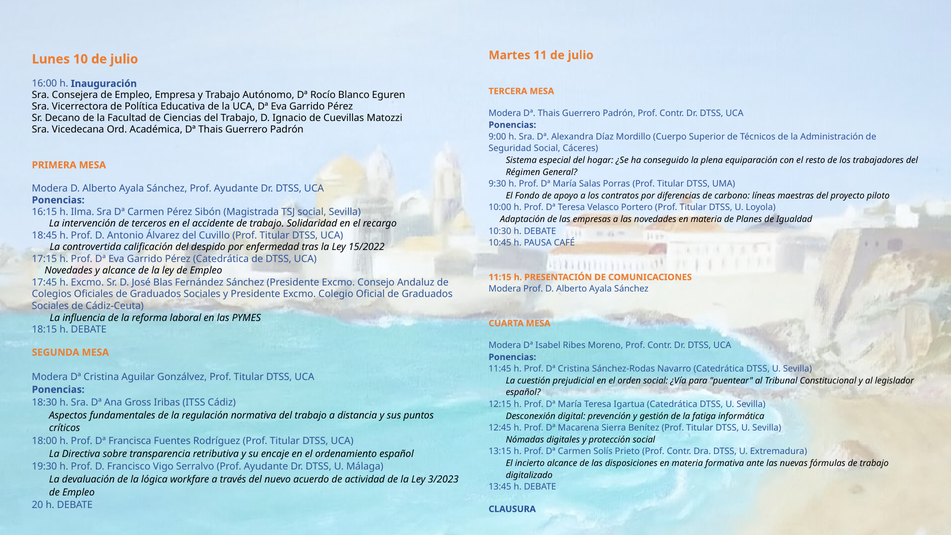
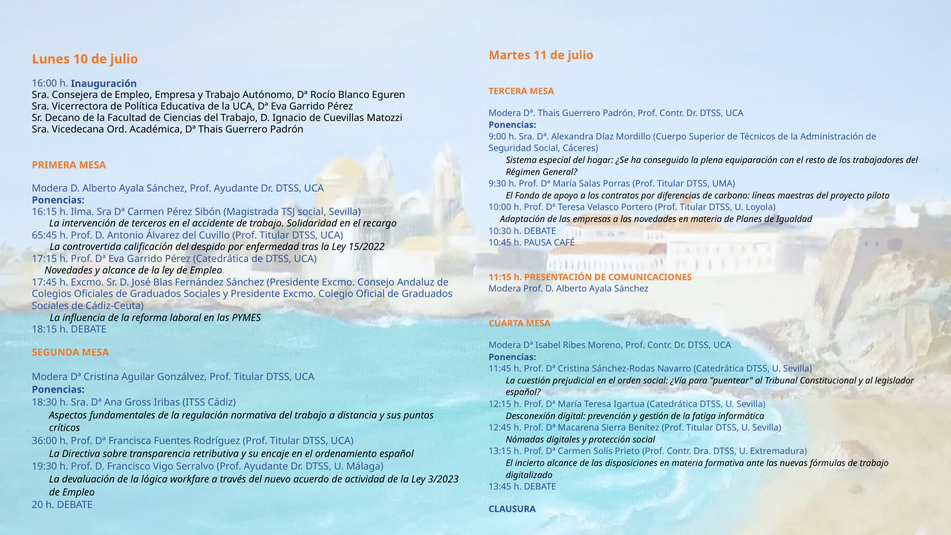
18:45: 18:45 -> 65:45 (44, 235)
18:00: 18:00 -> 36:00 (44, 441)
